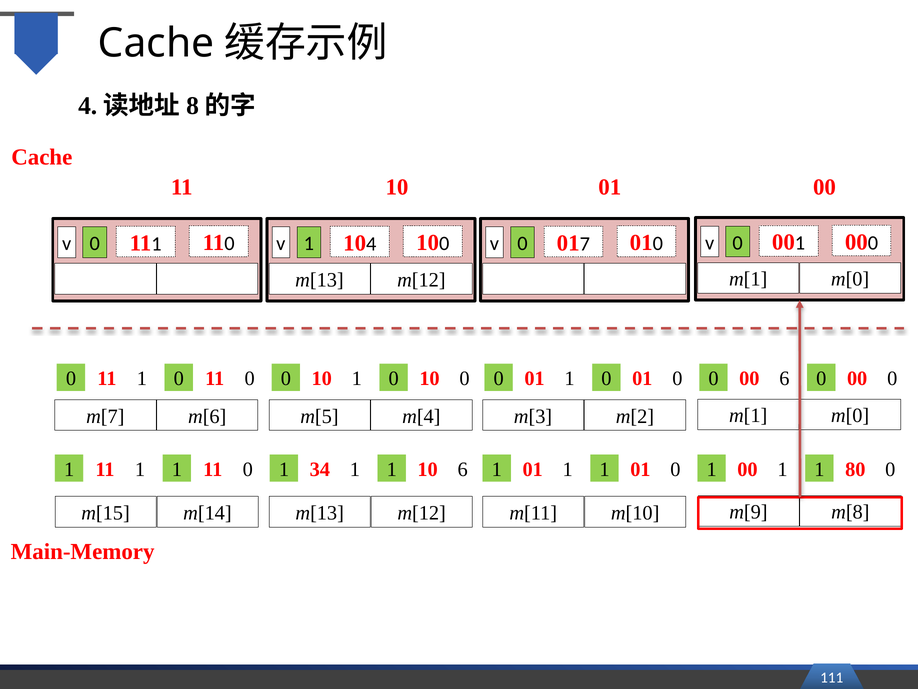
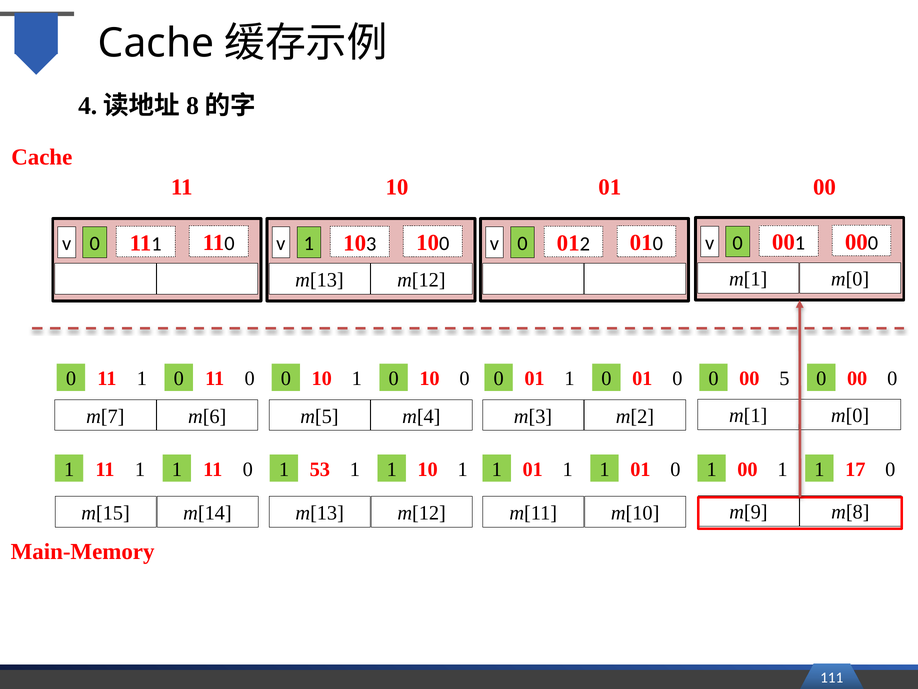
4: 4 -> 3 (371, 244)
7: 7 -> 2 (585, 244)
00 6: 6 -> 5 (784, 378)
34: 34 -> 53 (320, 469)
1 10 6: 6 -> 1 (463, 469)
80: 80 -> 17 (855, 469)
